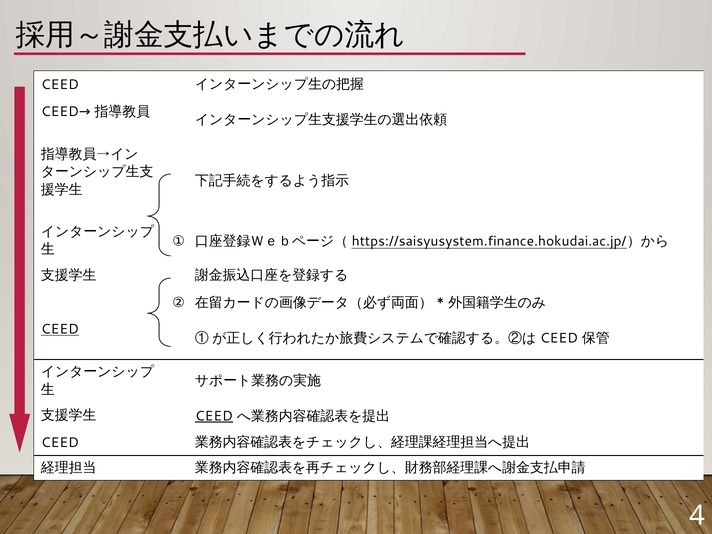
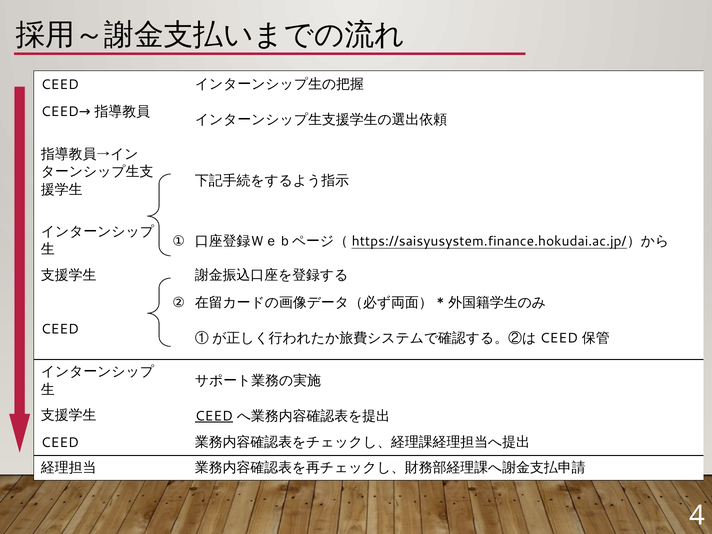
CEED underline: present -> none (60, 329)
